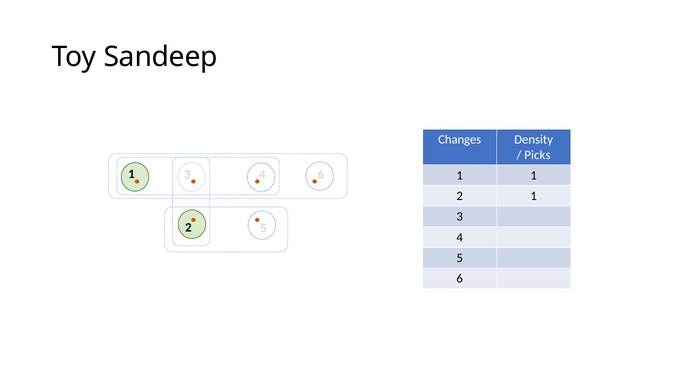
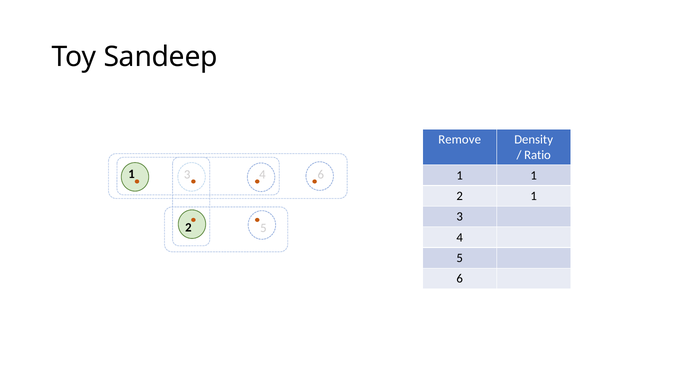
Changes: Changes -> Remove (460, 140)
Picks: Picks -> Ratio (538, 155)
